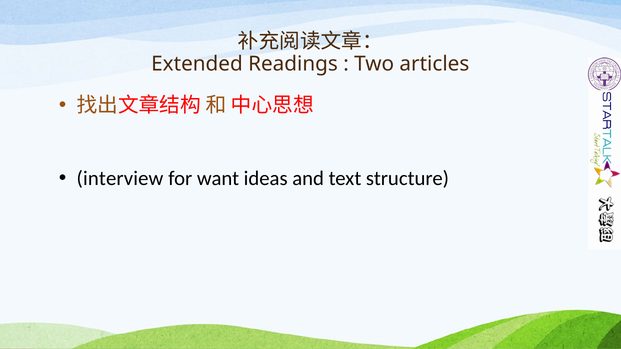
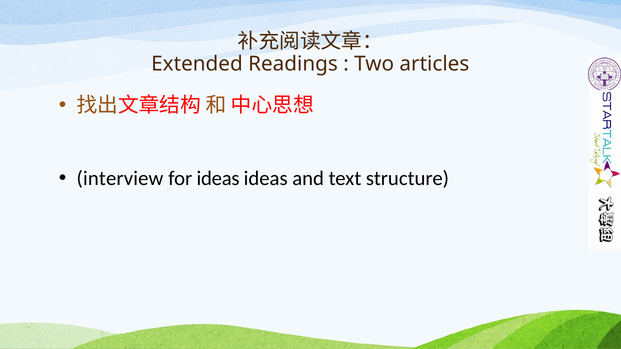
for want: want -> ideas (218, 178)
